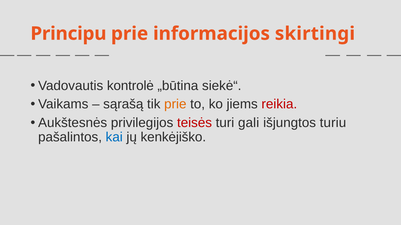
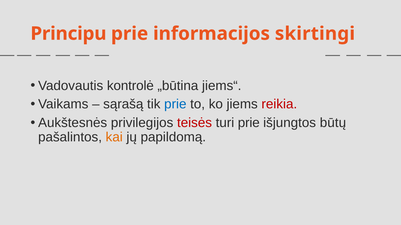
siekė“: siekė“ -> jiems“ (222, 86)
prie colour: orange -> blue (175, 105)
turi gali: gali -> prie (249, 123)
turiu: turiu -> būtų (333, 123)
kai colour: blue -> orange (114, 138)
kenkėjiško: kenkėjiško -> papildomą (173, 138)
